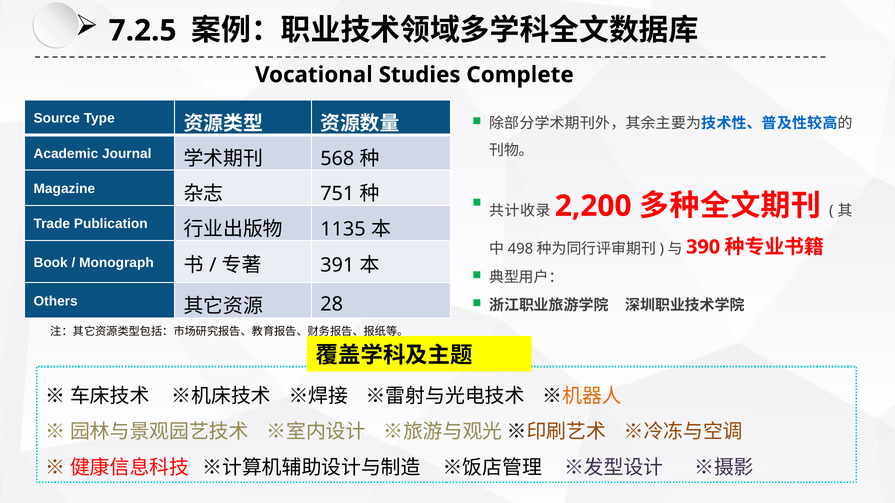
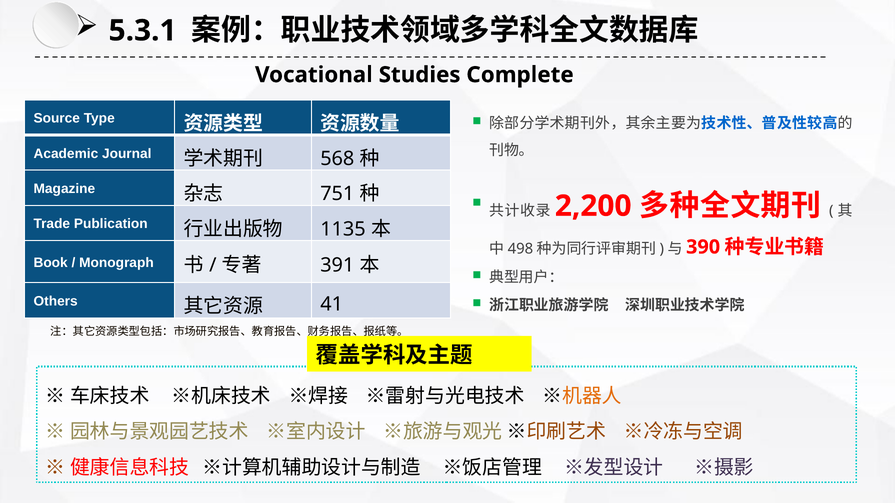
7.2.5: 7.2.5 -> 5.3.1 (143, 31)
28: 28 -> 41 (332, 305)
